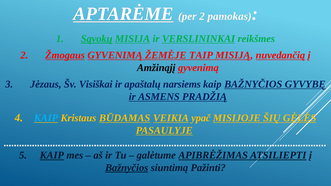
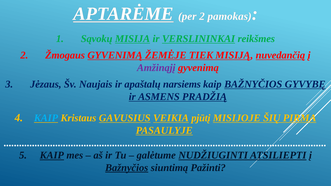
Sąvokų underline: present -> none (97, 39)
Žmogaus underline: present -> none (65, 55)
TAIP: TAIP -> TIEK (201, 55)
Amžinąjį colour: black -> purple (156, 68)
Visiškai: Visiškai -> Naujais (96, 84)
BŪDAMAS: BŪDAMAS -> GAVUSIUS (125, 118)
ypač: ypač -> pjūtį (201, 118)
GĖLĖS: GĖLĖS -> PIRMA (300, 118)
APIBRĖŽIMAS: APIBRĖŽIMAS -> NUDŽIUGINTI (213, 155)
